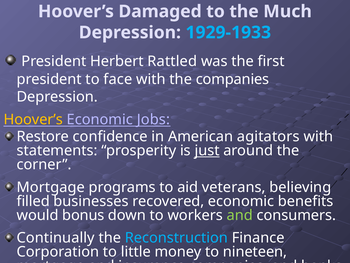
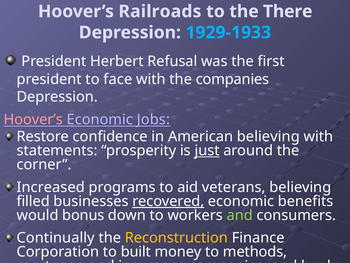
Damaged: Damaged -> Railroads (160, 11)
Much: Much -> There (288, 11)
Rattled: Rattled -> Refusal (172, 61)
Hoover’s colour: yellow -> pink (33, 119)
American agitators: agitators -> believing (268, 136)
Mortgage: Mortgage -> Increased (51, 187)
recovered underline: none -> present (168, 201)
Reconstruction colour: light blue -> yellow (176, 237)
little: little -> built (136, 251)
nineteen: nineteen -> methods (255, 251)
